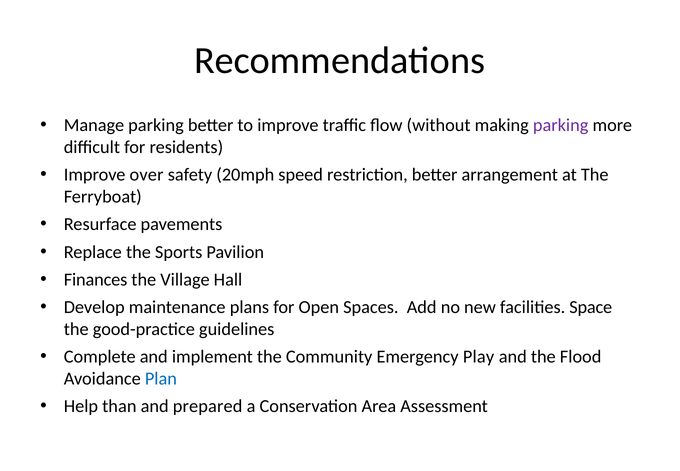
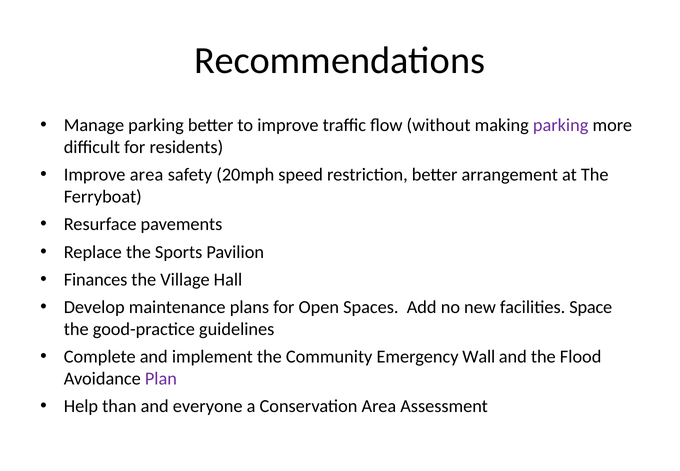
Improve over: over -> area (147, 175)
Play: Play -> Wall (479, 356)
Plan colour: blue -> purple (161, 378)
prepared: prepared -> everyone (208, 406)
